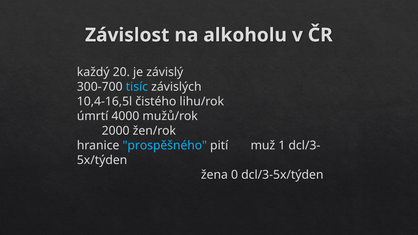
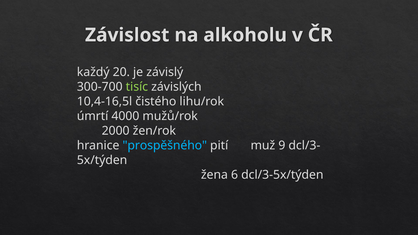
tisíc colour: light blue -> light green (137, 87)
1: 1 -> 9 (282, 145)
0: 0 -> 6 (235, 175)
